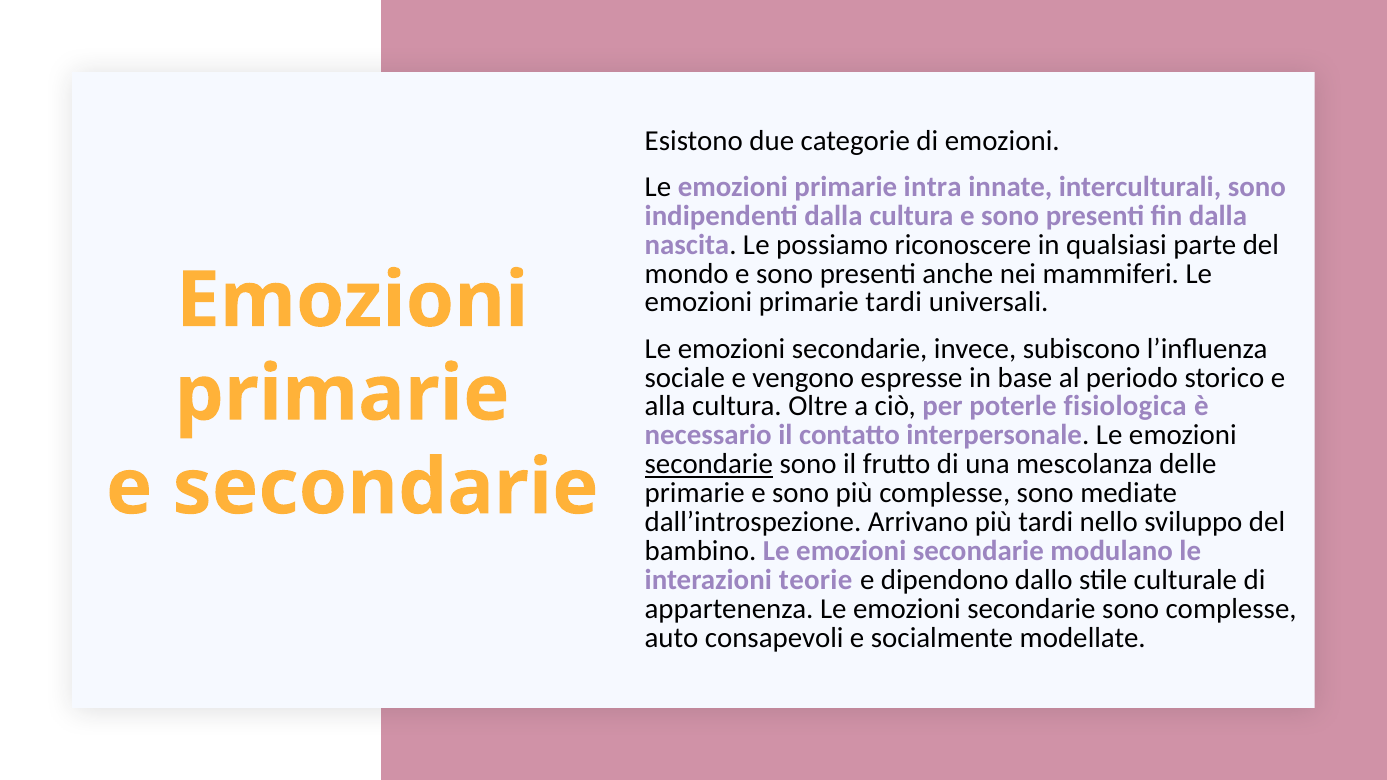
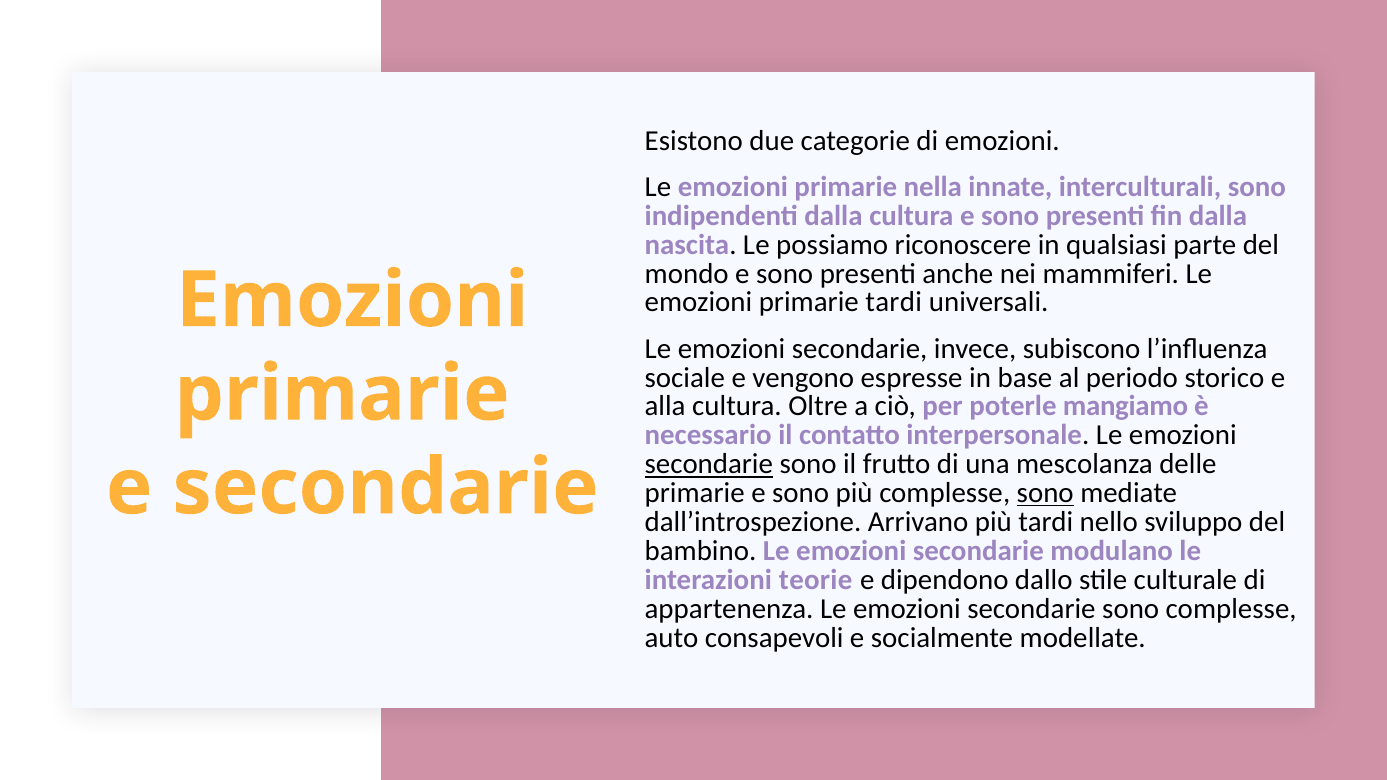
intra: intra -> nella (933, 187)
fisiologica: fisiologica -> mangiamo (1125, 407)
sono underline: none -> present (1045, 493)
